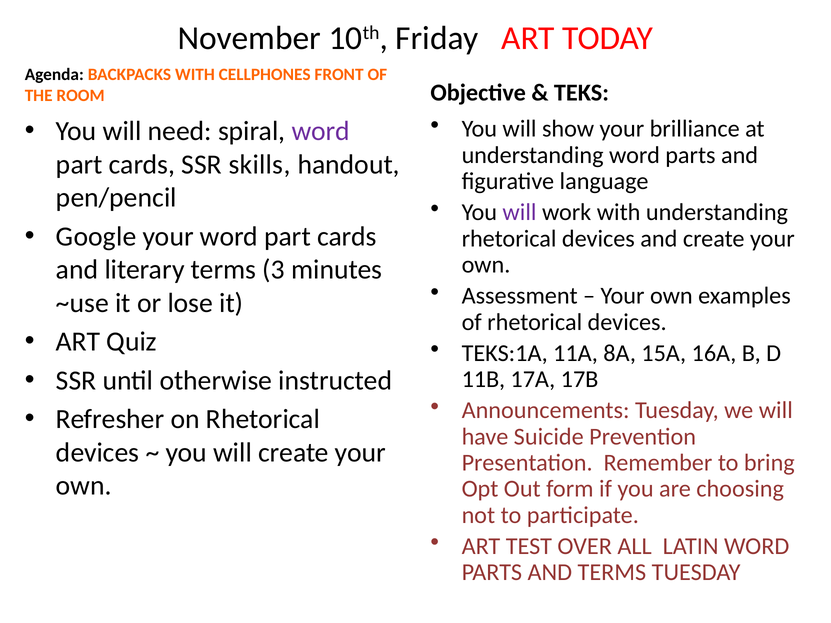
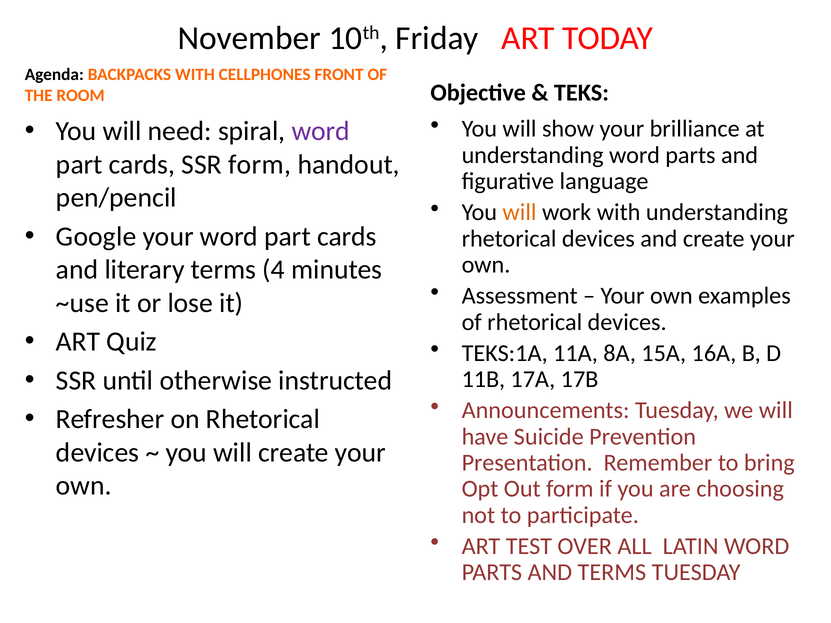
SSR skills: skills -> form (260, 165)
will colour: purple -> orange (519, 213)
3: 3 -> 4 (274, 270)
